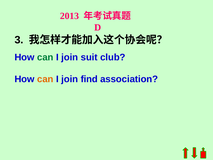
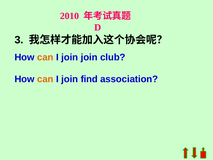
2013: 2013 -> 2010 (69, 16)
can colour: green -> orange (45, 57)
join suit: suit -> join (89, 57)
